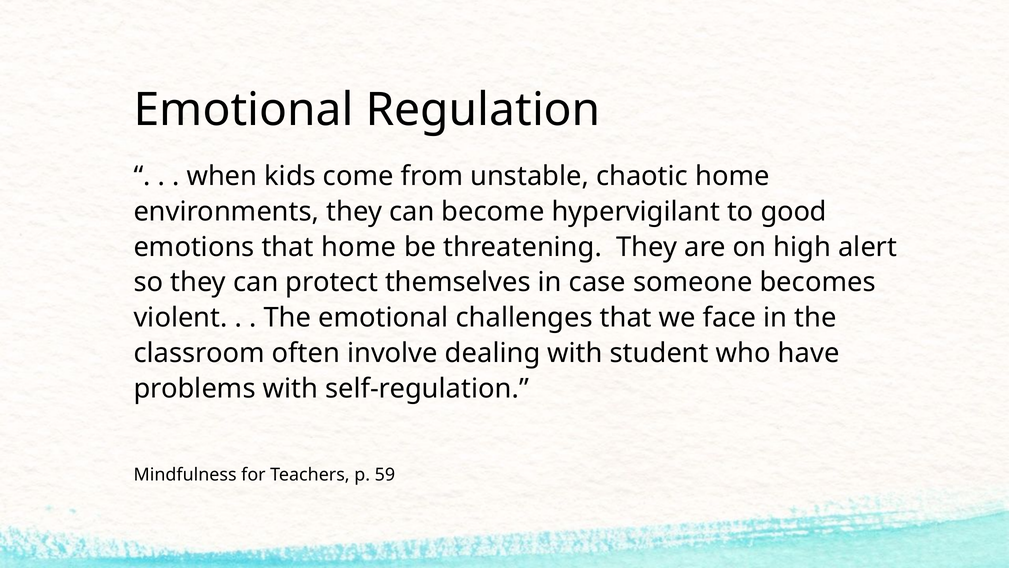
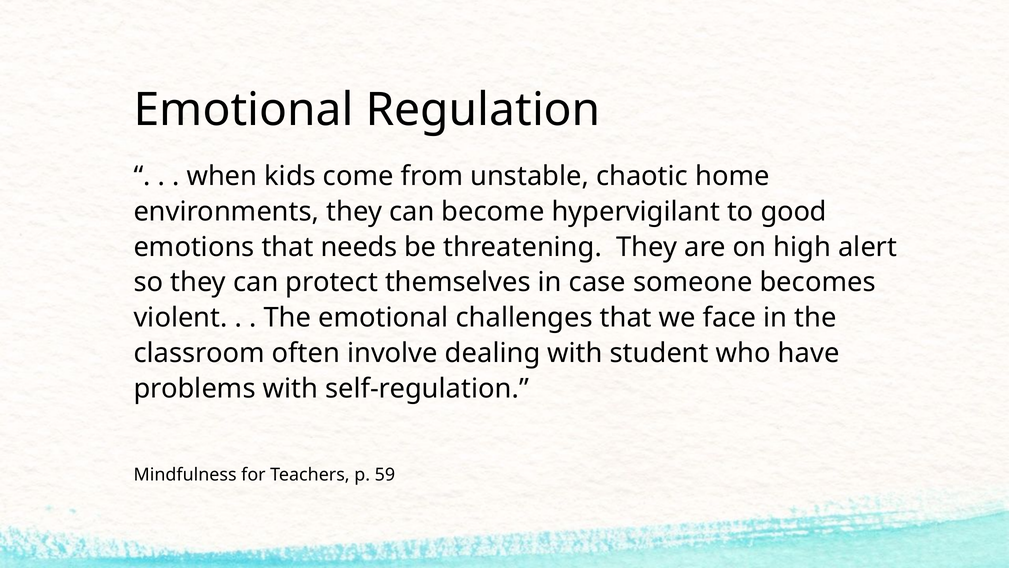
that home: home -> needs (359, 247)
